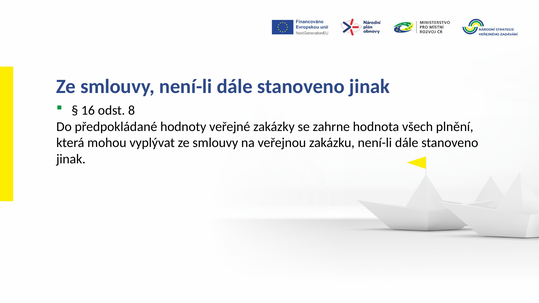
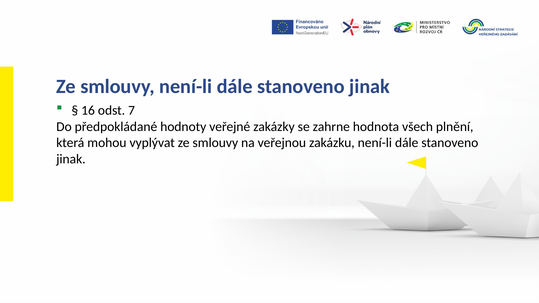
8: 8 -> 7 (132, 110)
